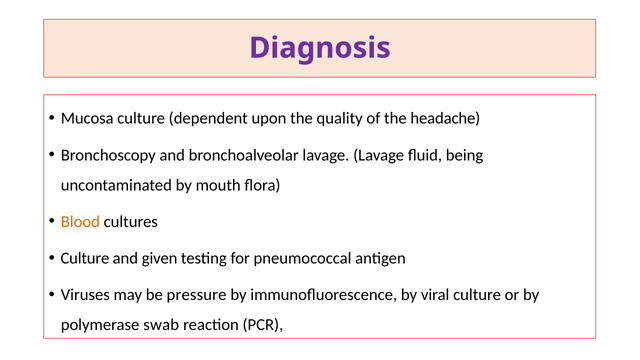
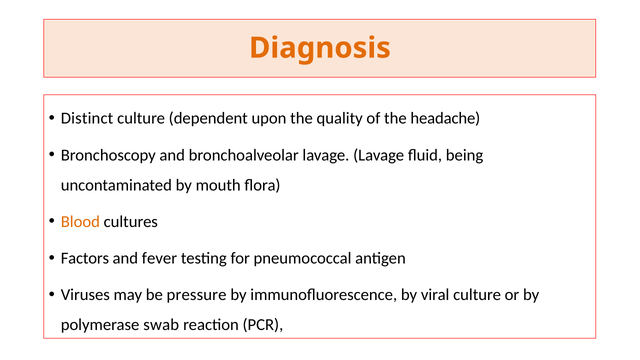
Diagnosis colour: purple -> orange (320, 48)
Mucosa: Mucosa -> Distinct (87, 118)
Culture: Culture -> Factors (85, 258)
given: given -> fever (160, 258)
